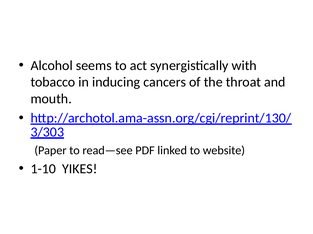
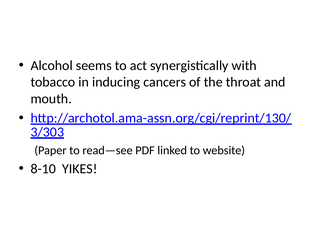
1-10: 1-10 -> 8-10 (43, 169)
